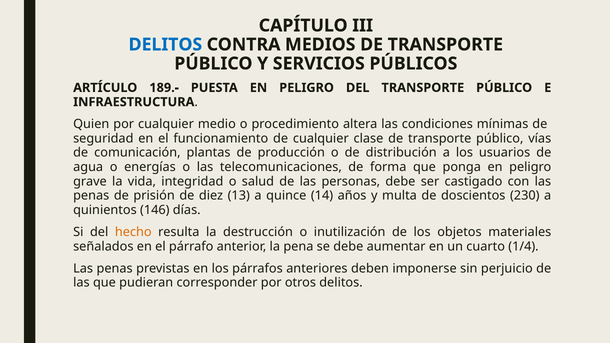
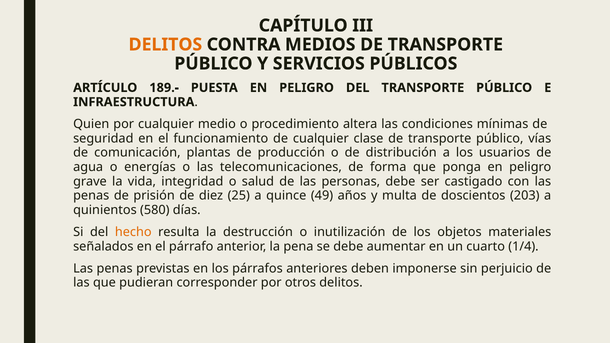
DELITOS colour: blue -> orange (165, 45)
13: 13 -> 25 (239, 196)
14: 14 -> 49 (322, 196)
230: 230 -> 203 (525, 196)
146: 146 -> 580 (155, 210)
